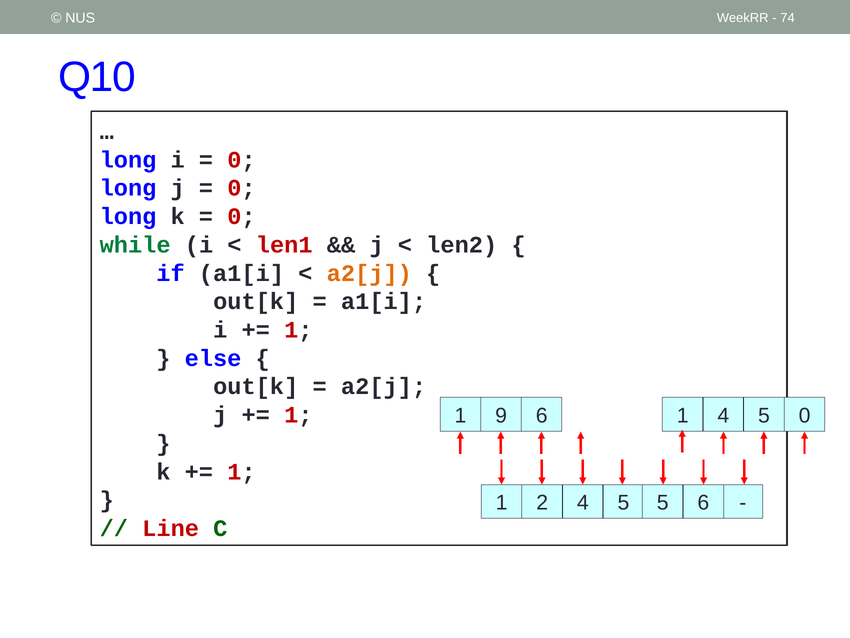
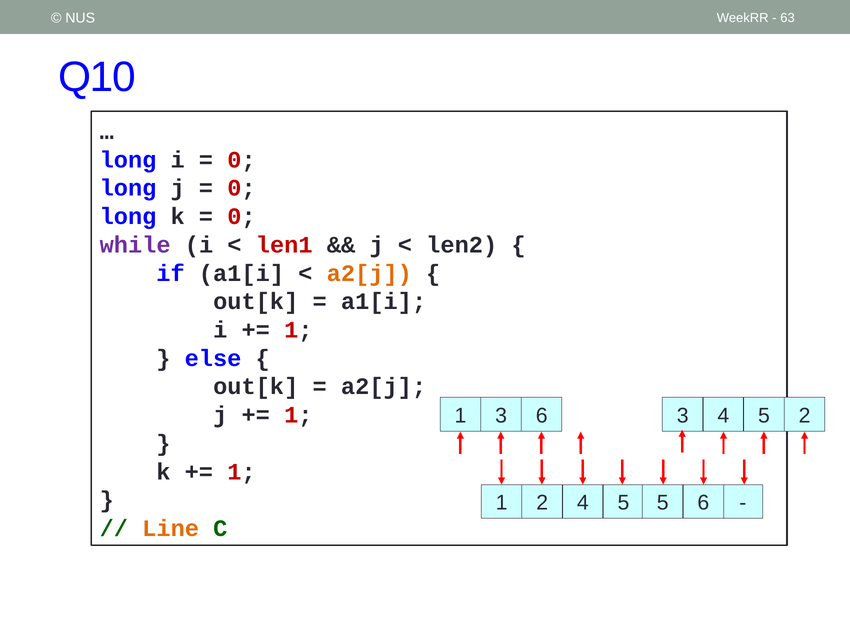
74: 74 -> 63 (788, 18)
while colour: green -> purple (135, 245)
1 9: 9 -> 3 (501, 415)
6 1: 1 -> 3 (683, 415)
5 0: 0 -> 2 (805, 415)
Line colour: red -> orange (171, 528)
